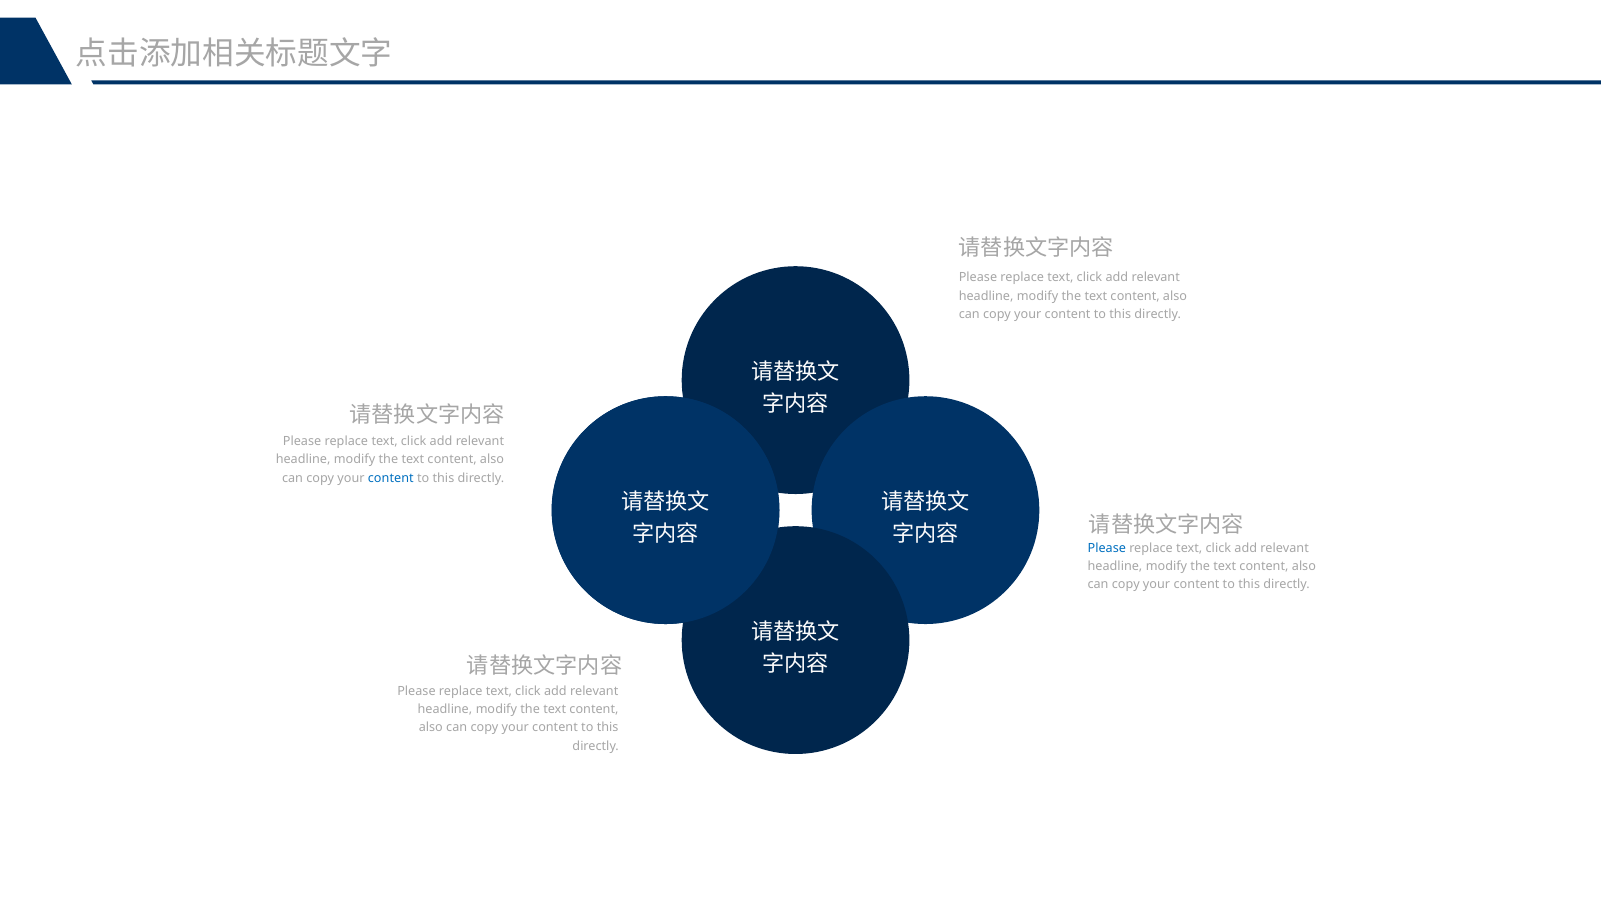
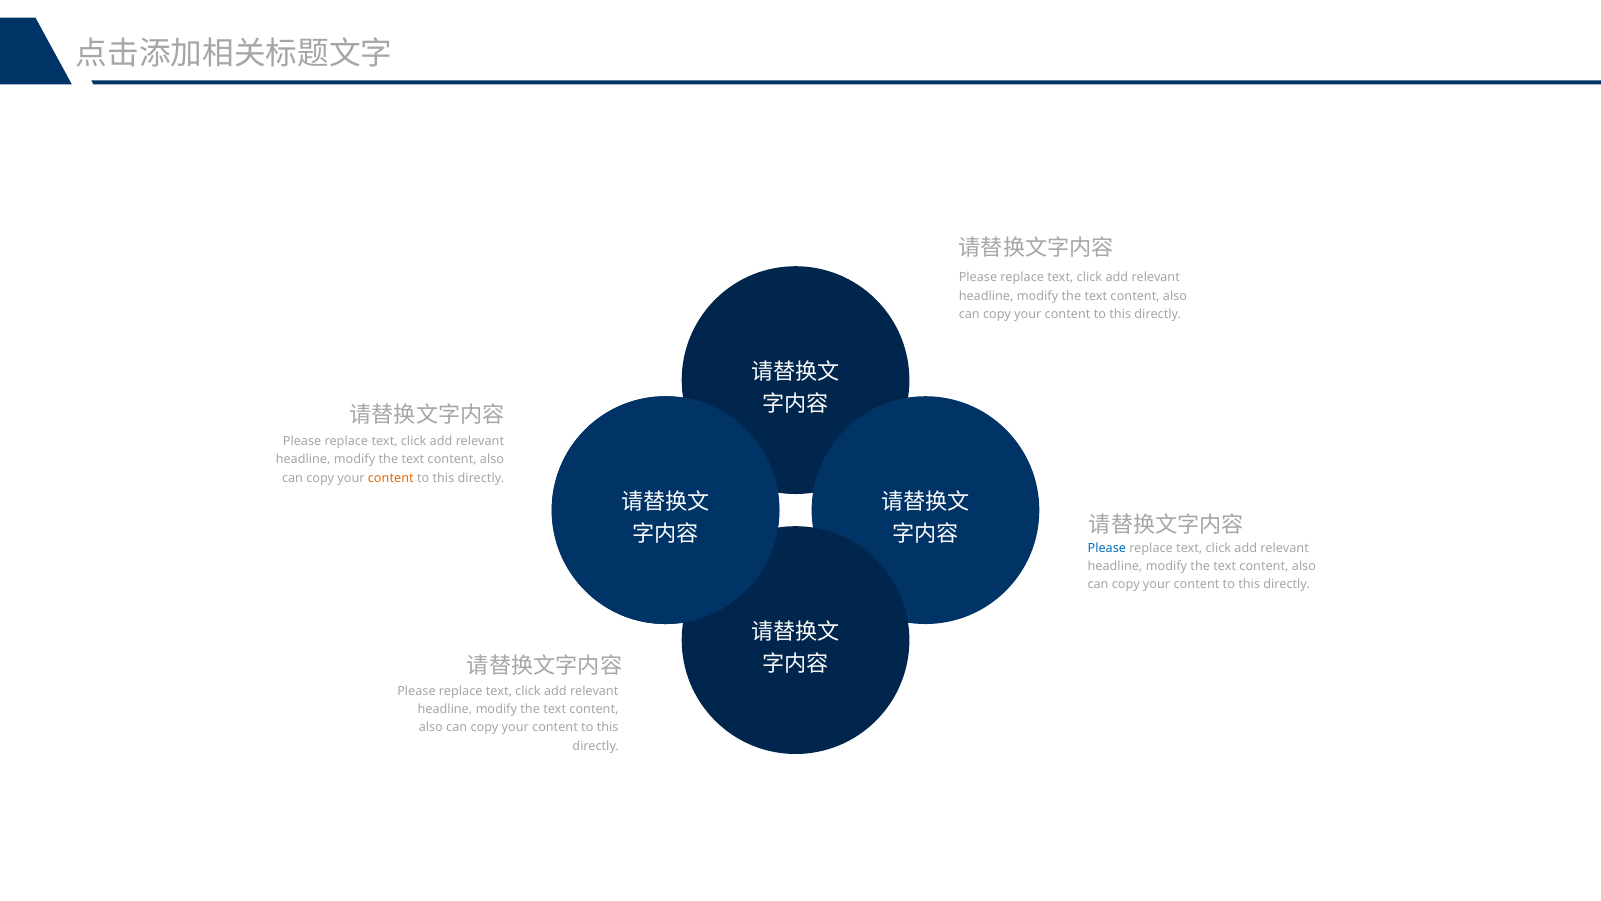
content colour: blue -> orange (391, 478)
